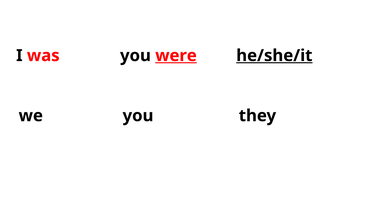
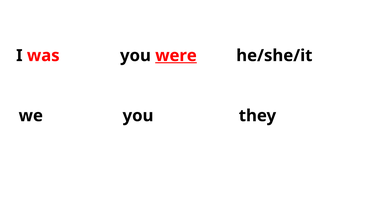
he/she/it underline: present -> none (274, 56)
